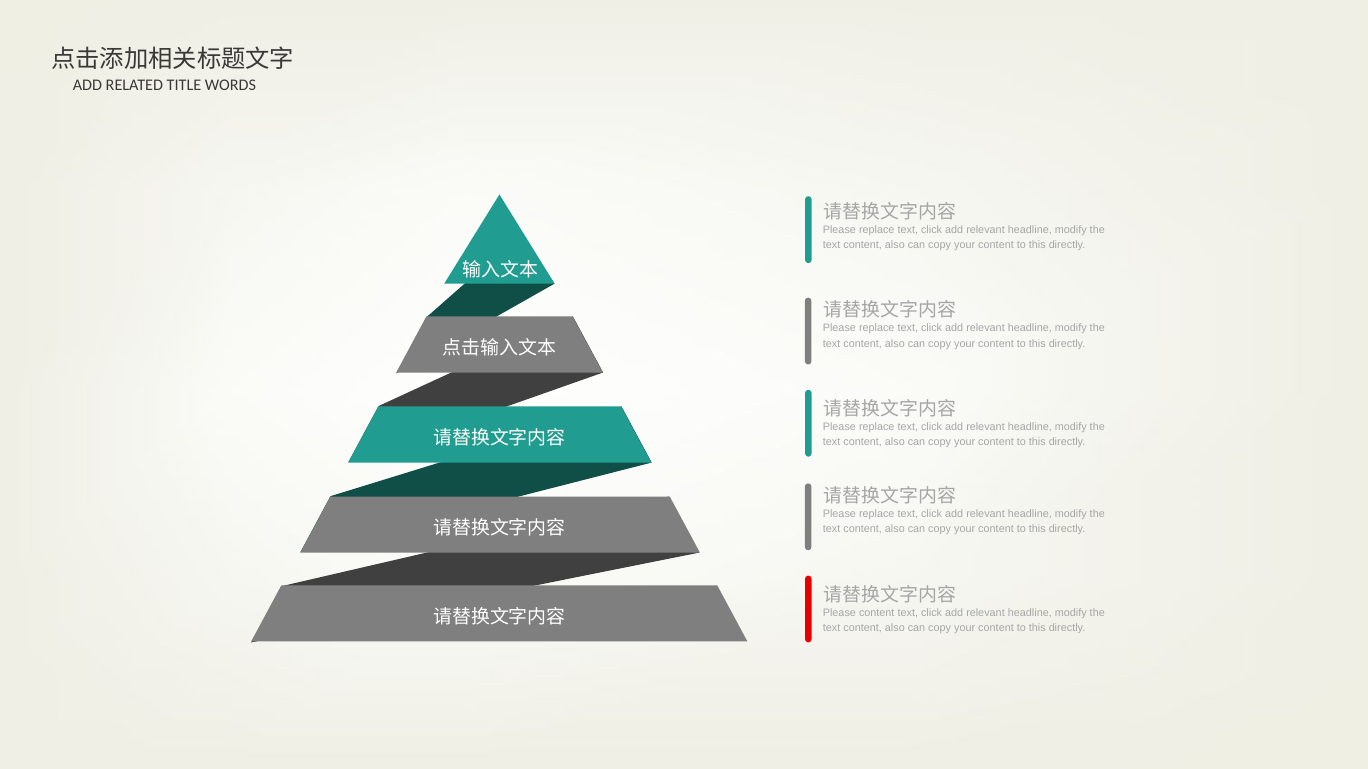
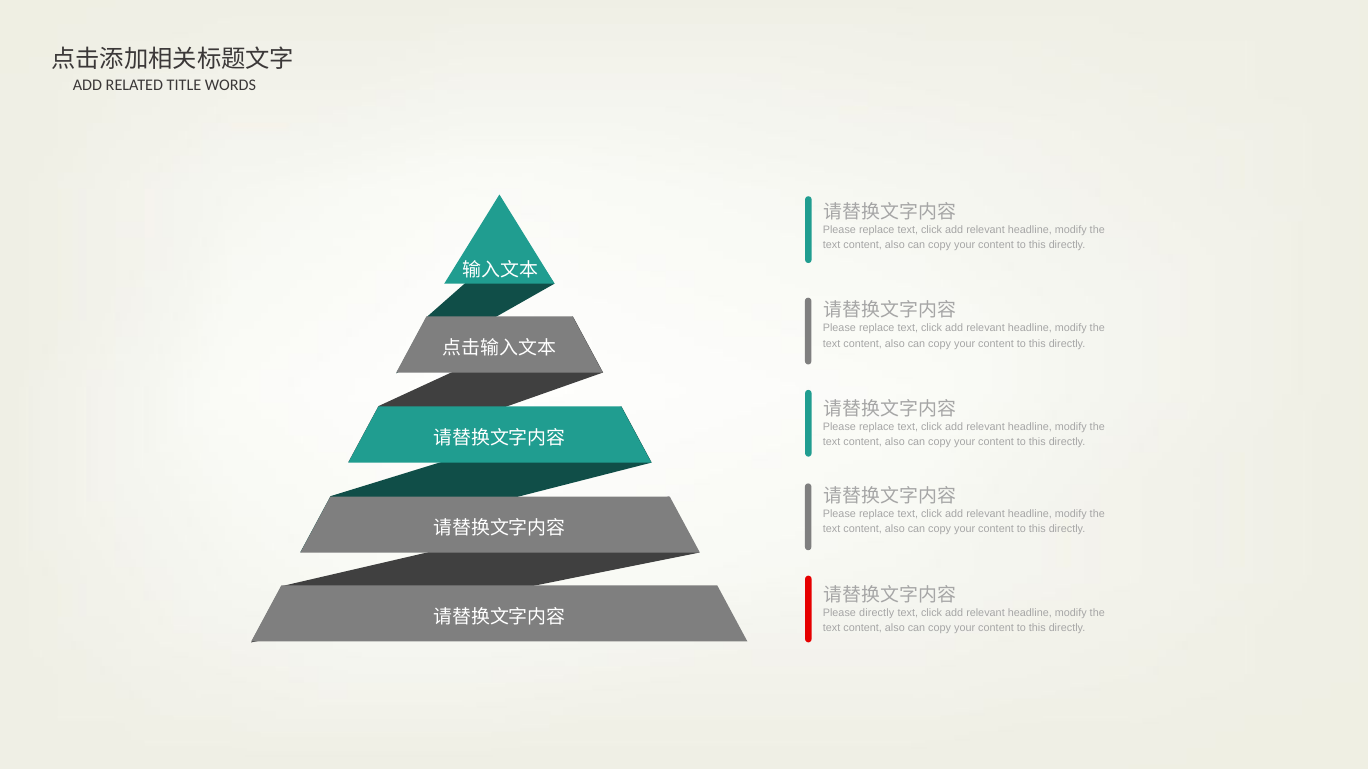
Please content: content -> directly (877, 613)
